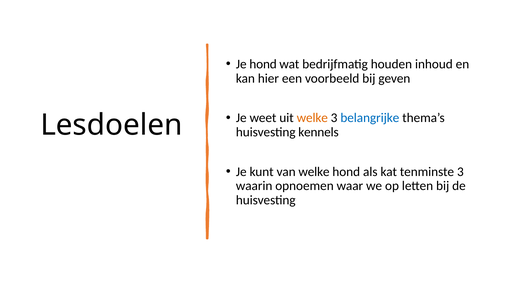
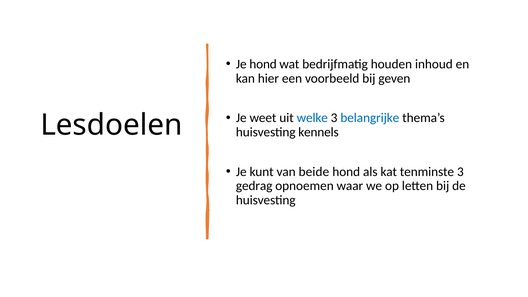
welke colour: orange -> blue (312, 118)
van welke: welke -> beide (314, 172)
waarin: waarin -> gedrag (254, 186)
